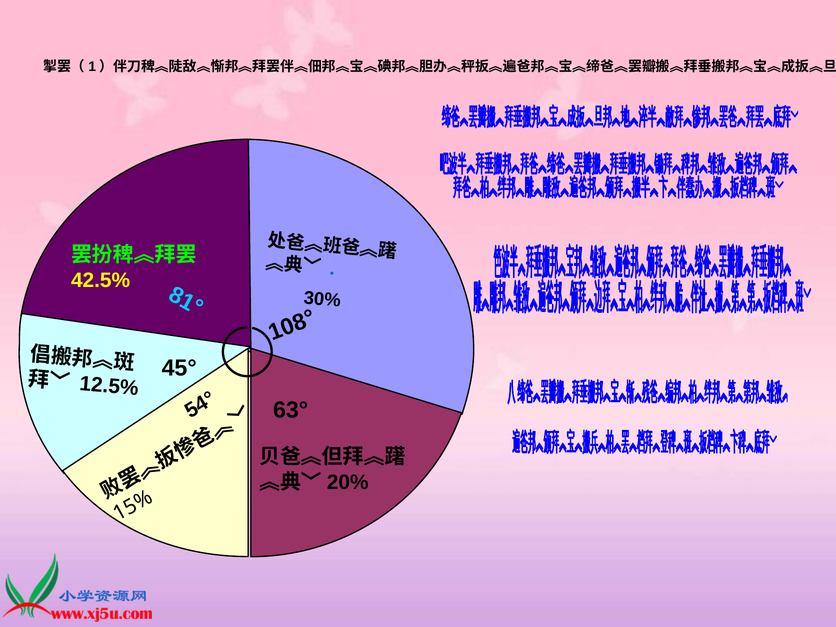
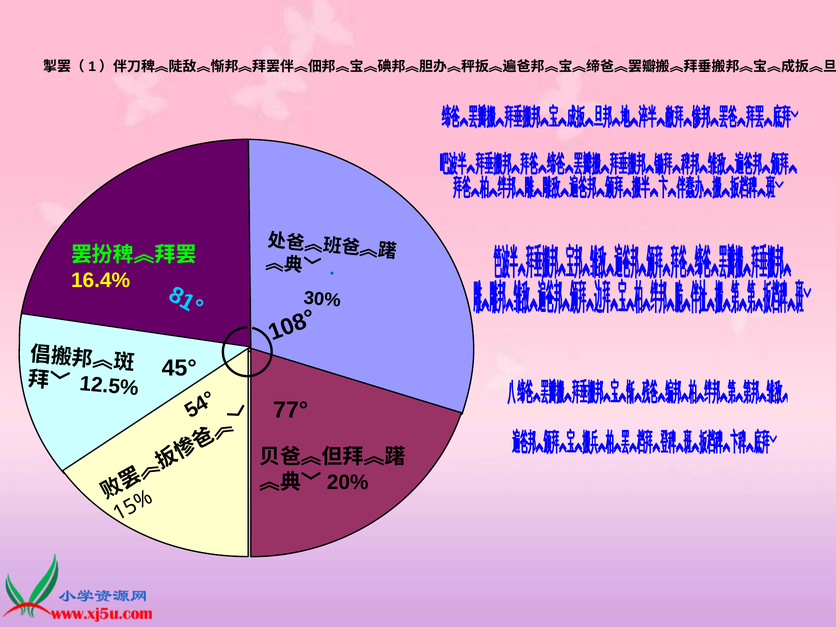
42.5%: 42.5% -> 16.4% (101, 280)
63°: 63° -> 77° (291, 410)
